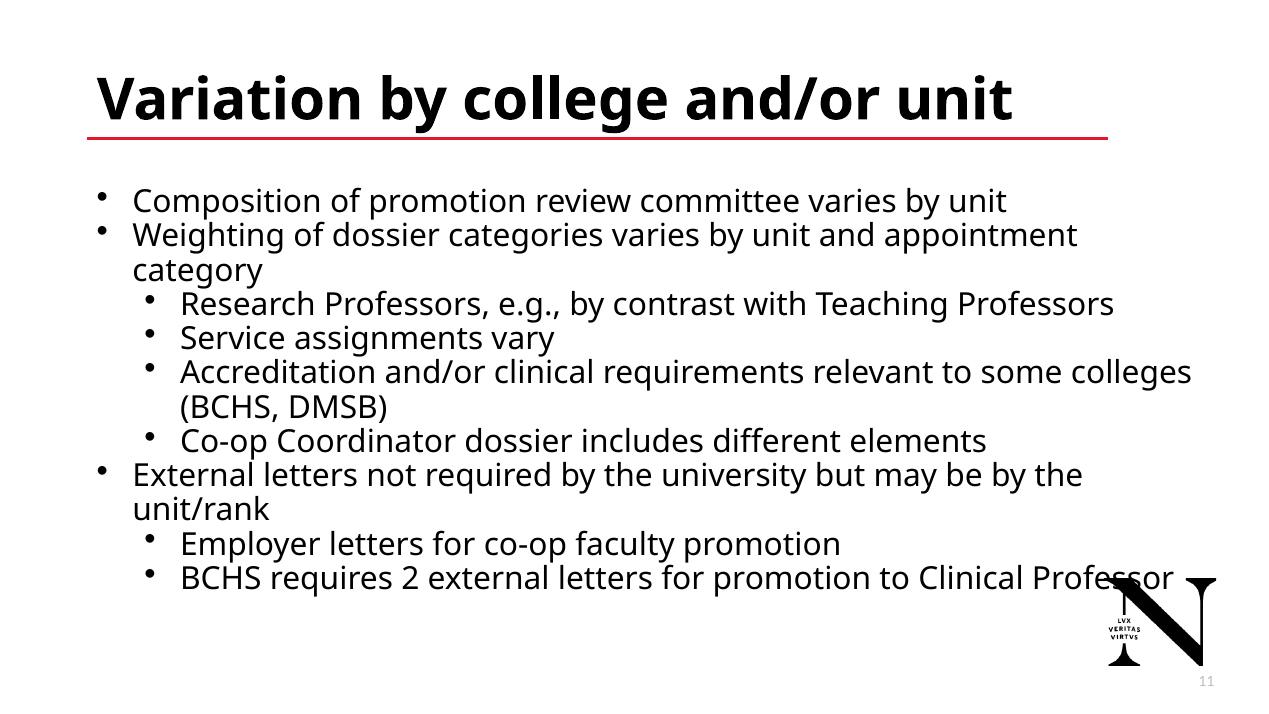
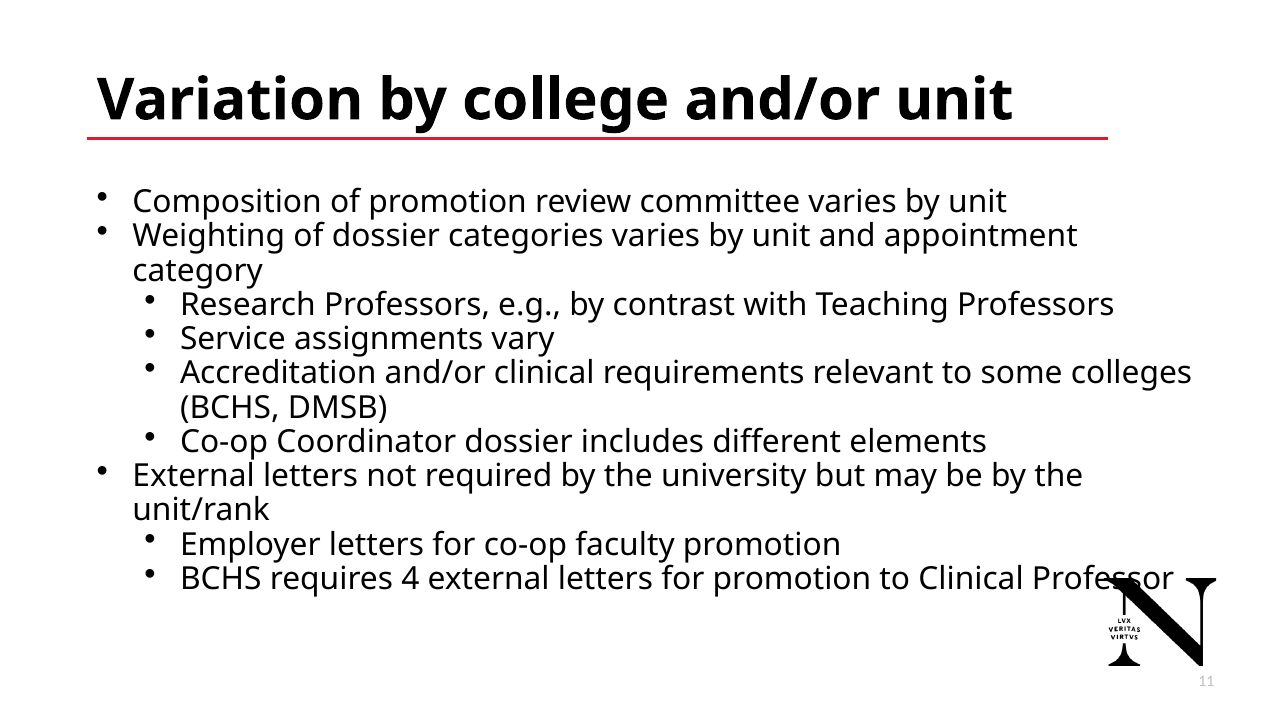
2: 2 -> 4 (410, 579)
